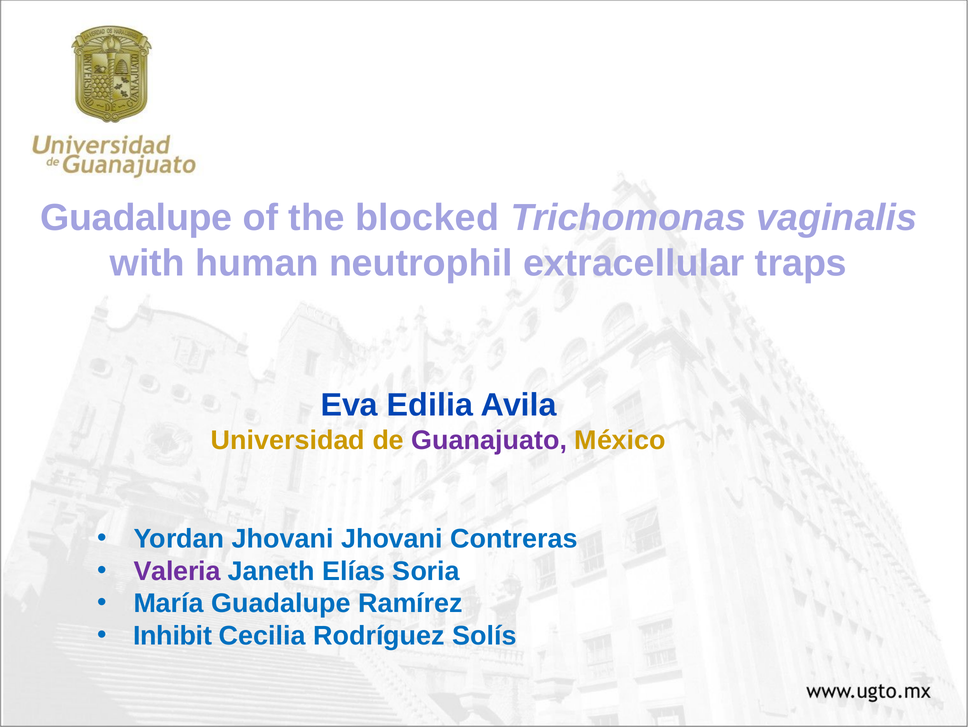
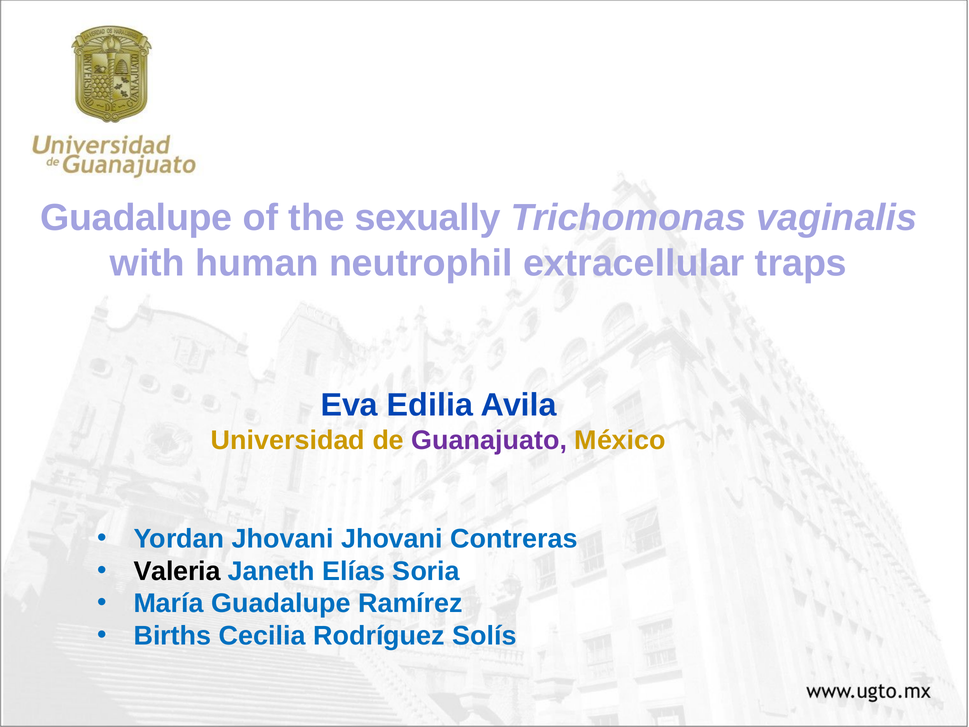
blocked: blocked -> sexually (428, 218)
Valeria colour: purple -> black (177, 571)
Inhibit: Inhibit -> Births (172, 636)
